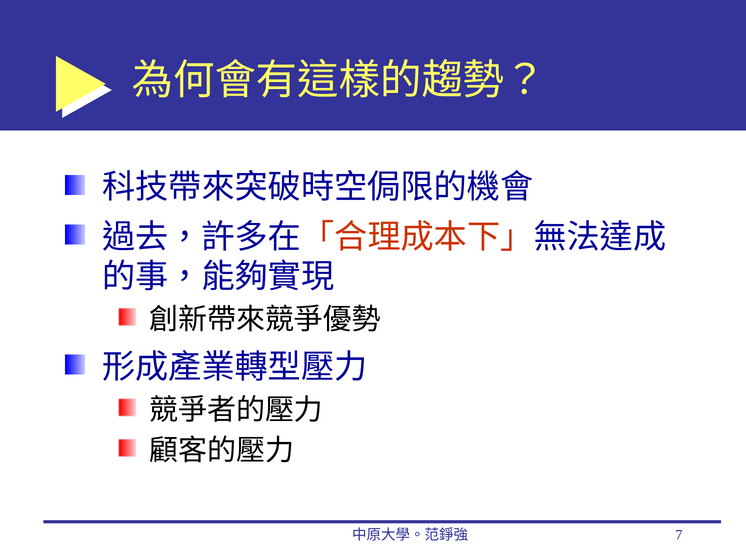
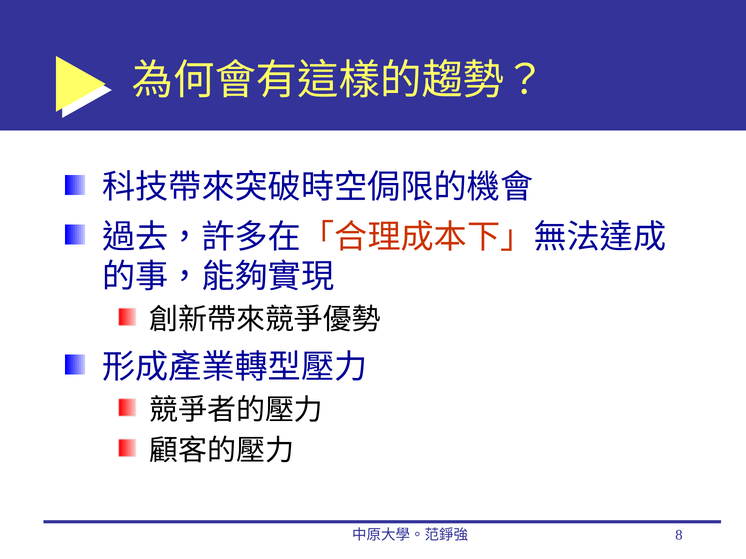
7: 7 -> 8 (679, 536)
